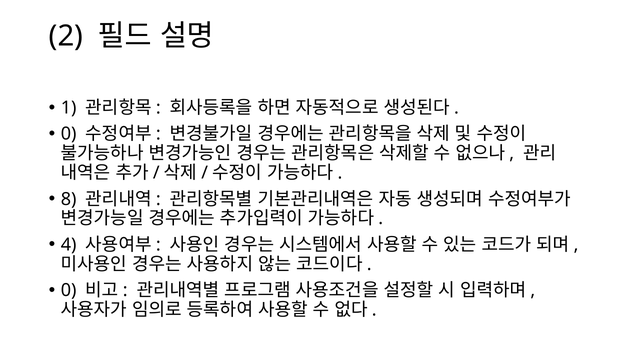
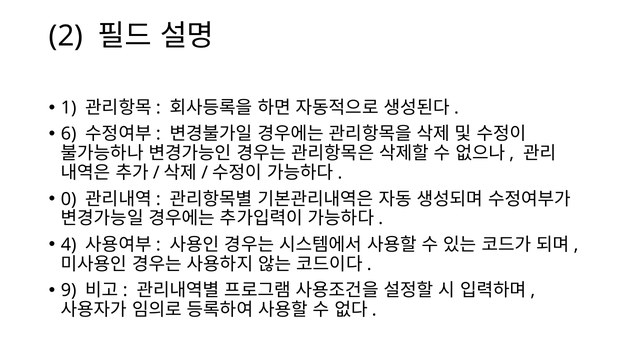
0: 0 -> 6 (69, 134)
8: 8 -> 0 (69, 199)
0: 0 -> 9 (69, 290)
